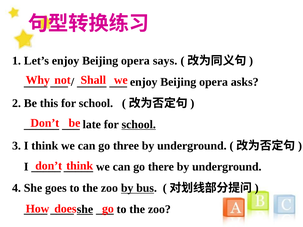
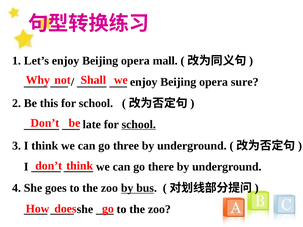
says: says -> mall (165, 61)
asks: asks -> sure (245, 82)
she underline: present -> none (85, 209)
